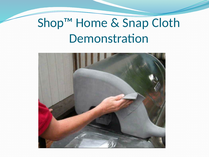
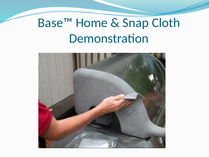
Shop™: Shop™ -> Base™ (55, 23)
